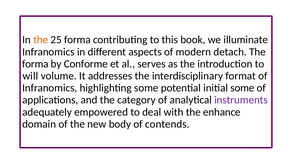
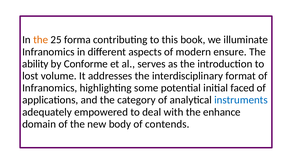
detach: detach -> ensure (230, 52)
forma: forma -> ability (35, 64)
will: will -> lost (30, 76)
initial some: some -> faced (242, 88)
instruments colour: purple -> blue (241, 100)
